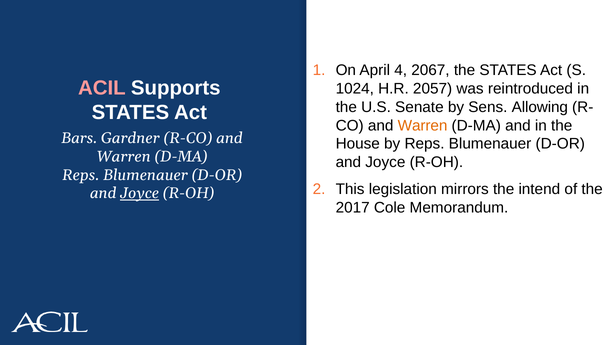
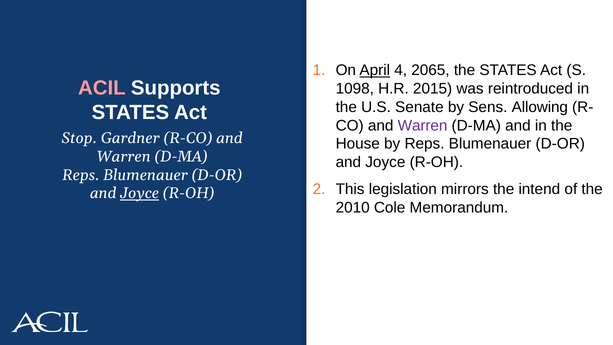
April underline: none -> present (375, 70)
2067: 2067 -> 2065 (430, 70)
1024: 1024 -> 1098 (355, 89)
2057: 2057 -> 2015 (433, 89)
Warren colour: orange -> purple (423, 125)
Bars: Bars -> Stop (79, 138)
2017: 2017 -> 2010 (353, 207)
